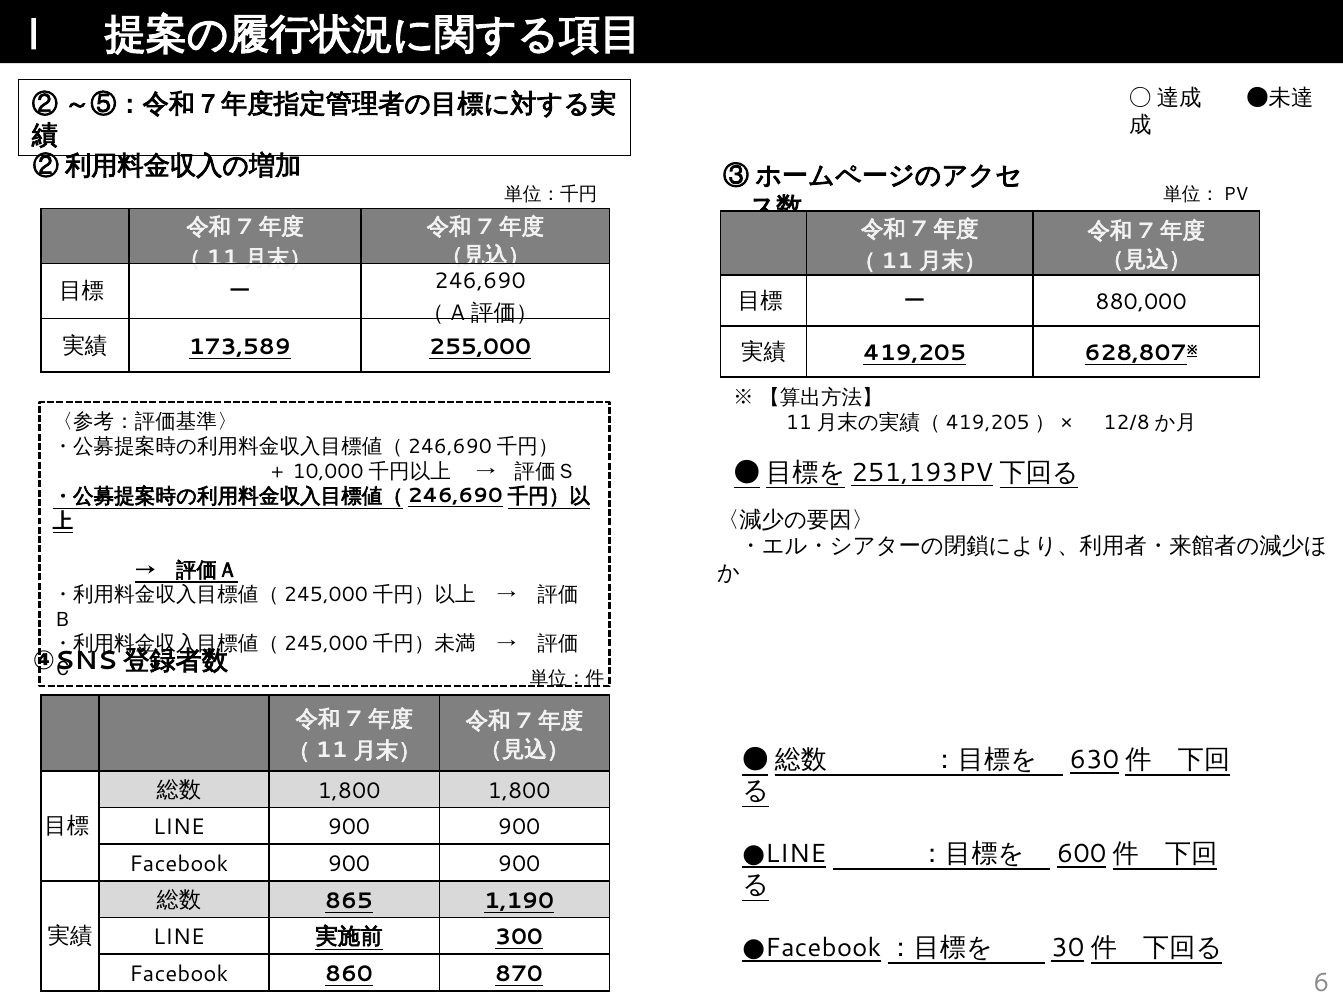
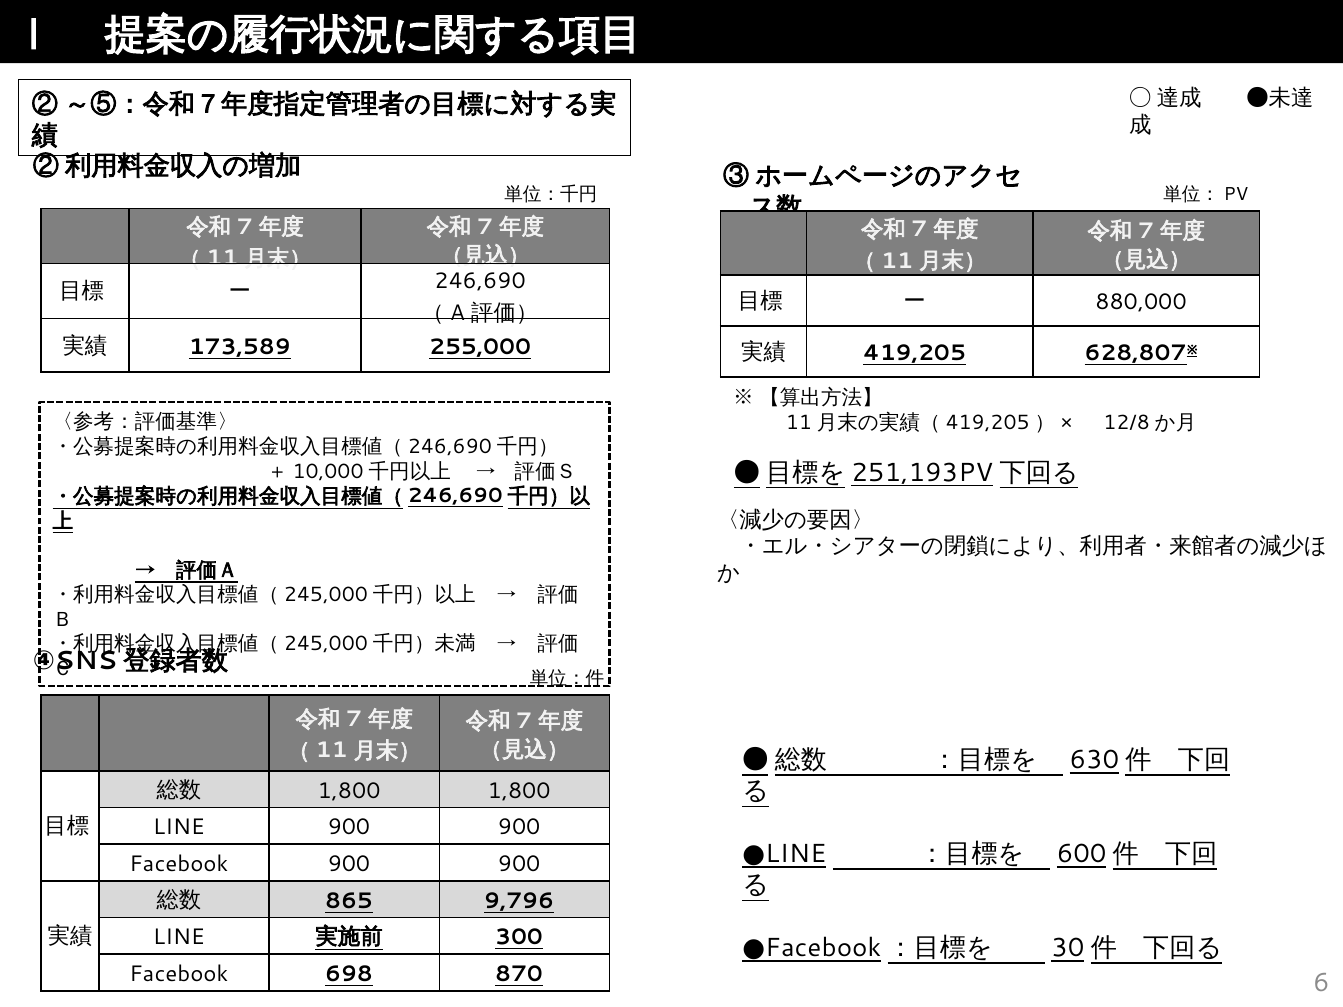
1,190: 1,190 -> 9,796 (519, 901)
860: 860 -> 698 (349, 974)
